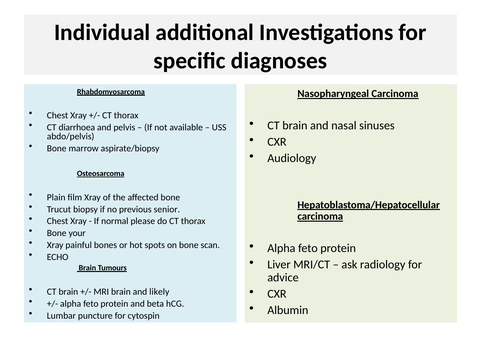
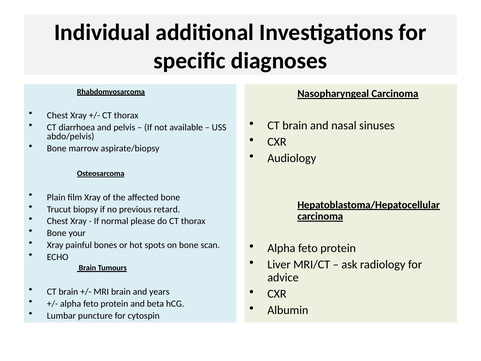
senior: senior -> retard (167, 209)
likely: likely -> years (159, 292)
